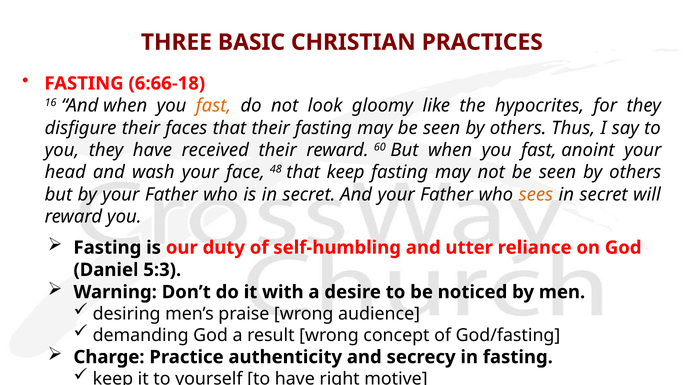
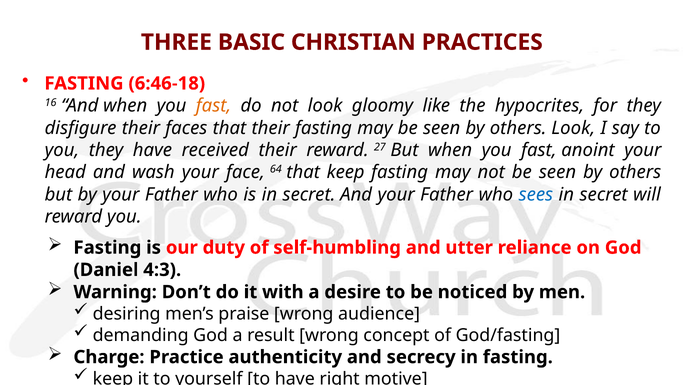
6:66-18: 6:66-18 -> 6:46-18 (167, 83)
others Thus: Thus -> Look (573, 128)
60: 60 -> 27 (380, 147)
48: 48 -> 64 (276, 169)
sees colour: orange -> blue (536, 194)
5:3: 5:3 -> 4:3 (162, 270)
